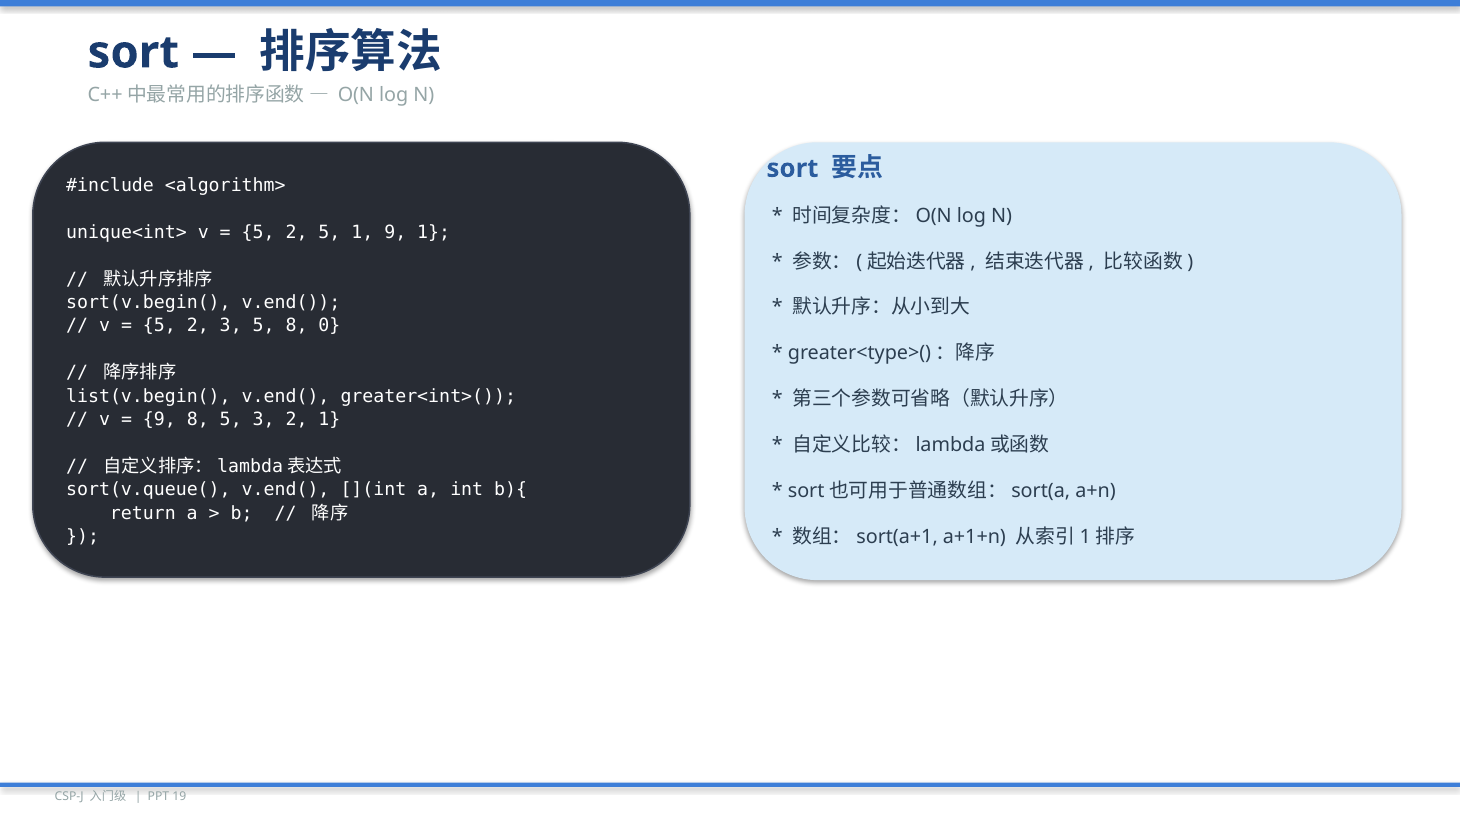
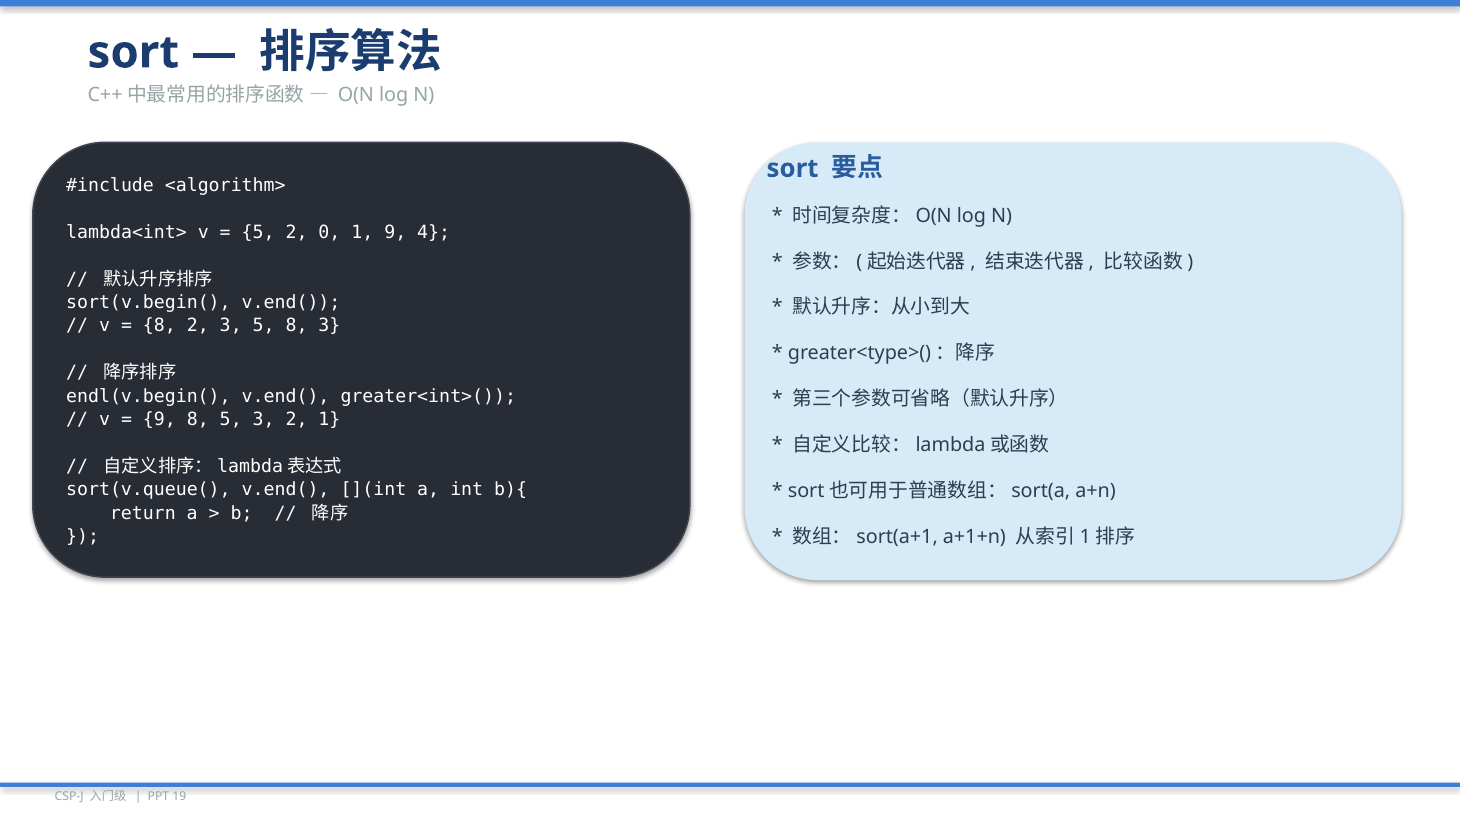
unique<int>: unique<int> -> lambda<int> (127, 232)
2 5: 5 -> 0 (329, 232)
9 1: 1 -> 4 (434, 232)
5: 5 -> 8 (159, 326)
8 0: 0 -> 3 (329, 326)
list(v.begin(: list(v.begin( -> endl(v.begin( (148, 396)
